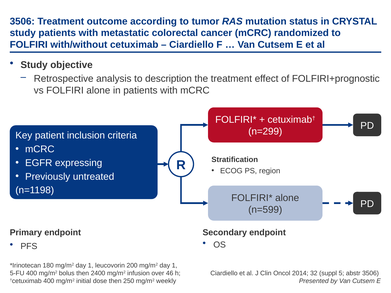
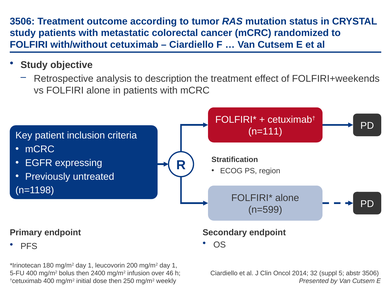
FOLFIRI+prognostic: FOLFIRI+prognostic -> FOLFIRI+weekends (336, 79)
n=299: n=299 -> n=111 (265, 132)
